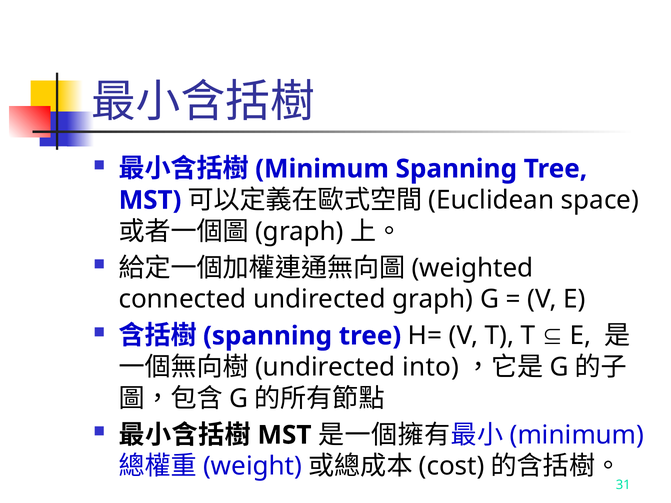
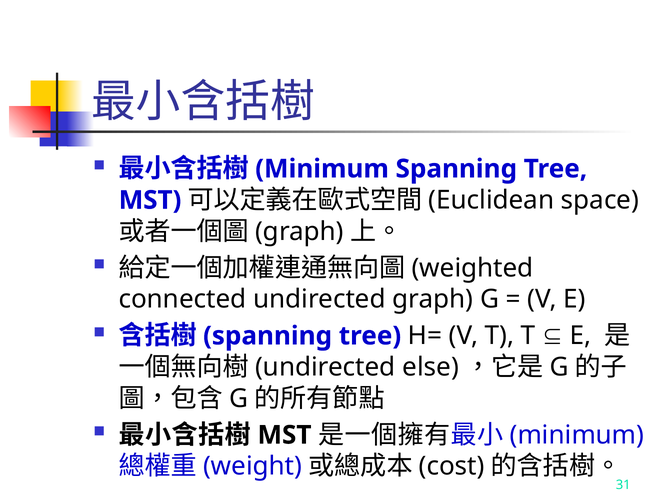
into: into -> else (431, 367)
